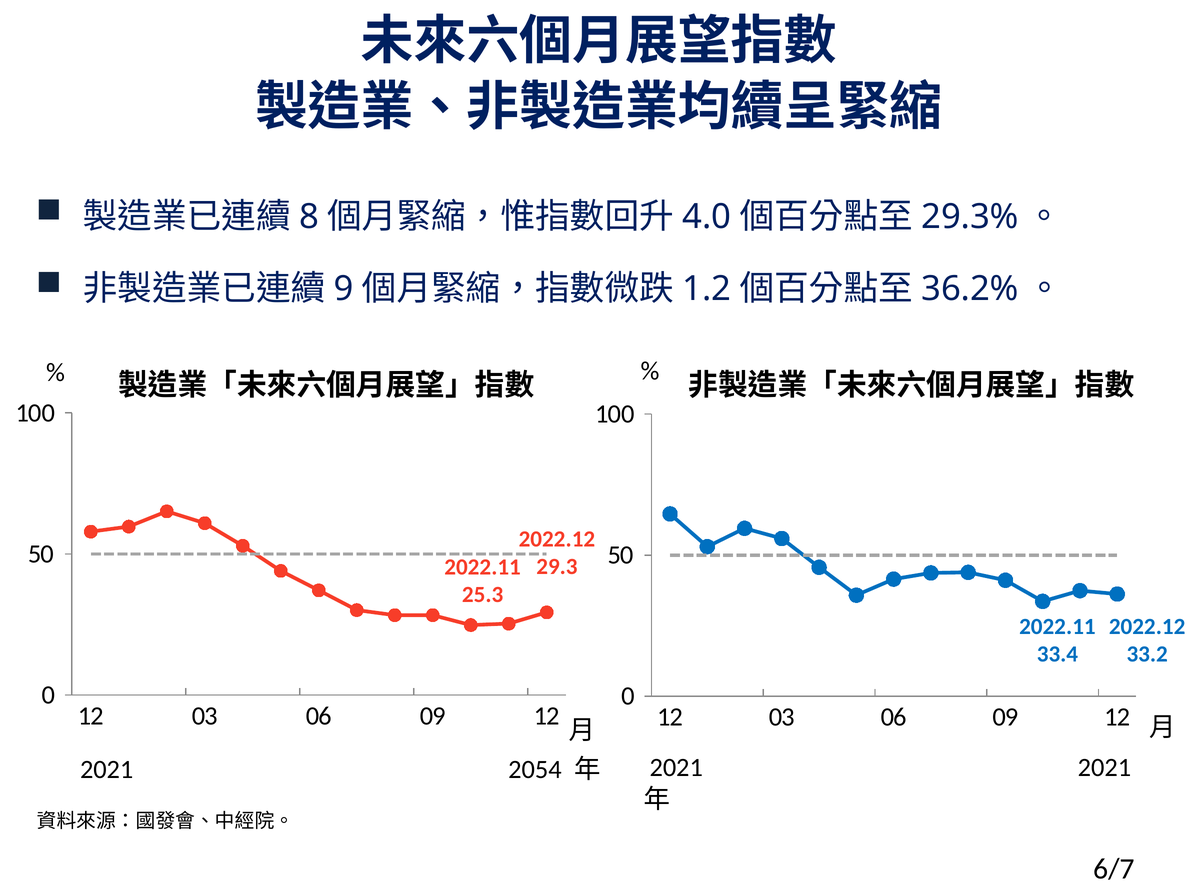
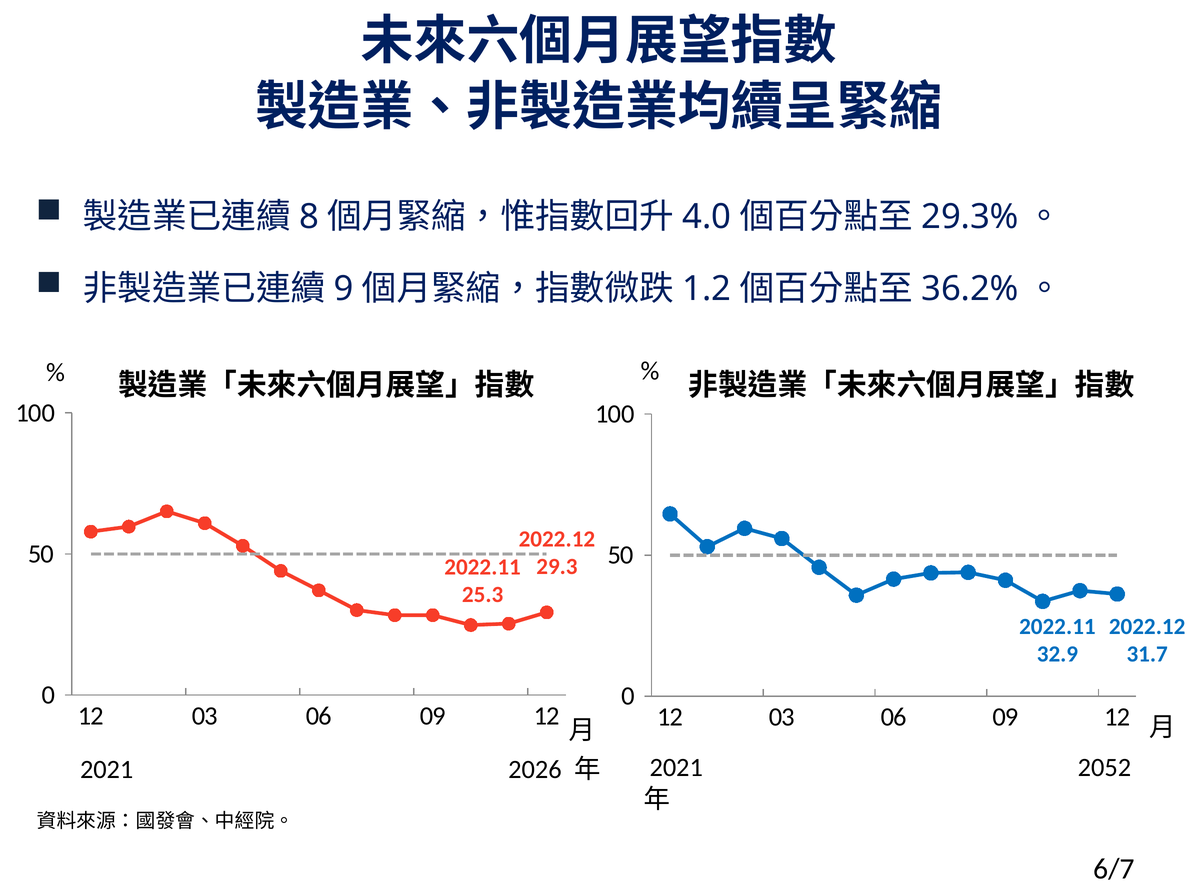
33.4: 33.4 -> 32.9 (1057, 654)
33.2: 33.2 -> 31.7 (1147, 654)
2021 2021: 2021 -> 2052 (1104, 768)
2054: 2054 -> 2026 (535, 769)
